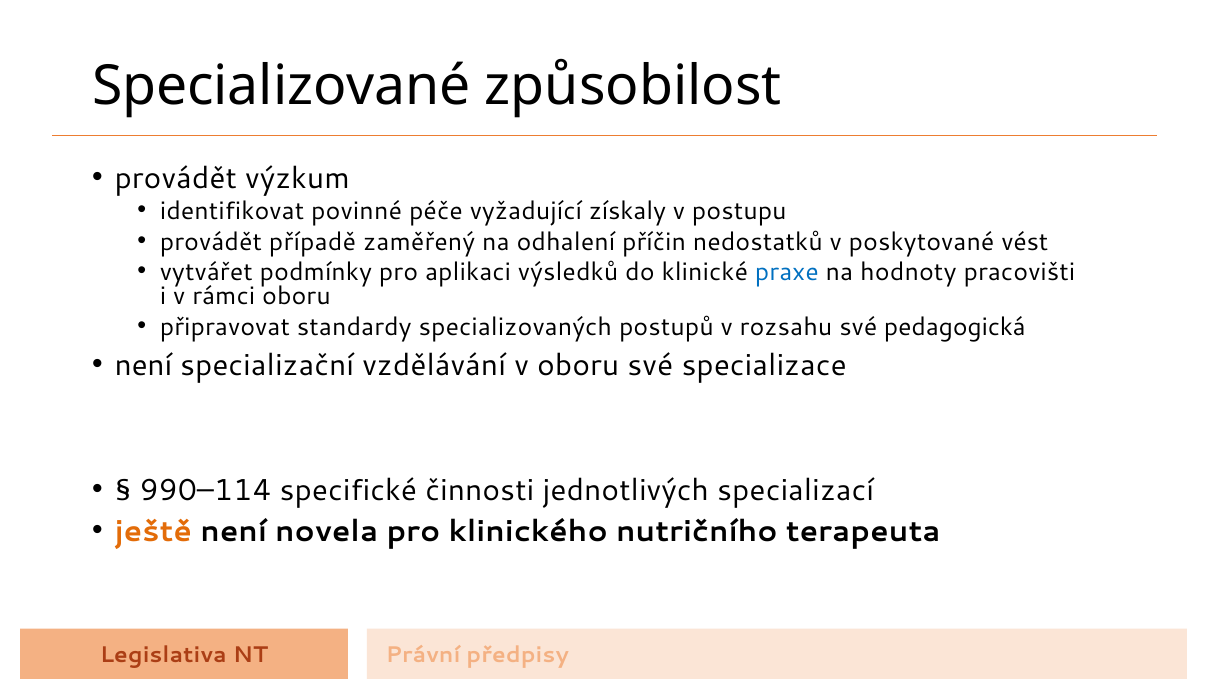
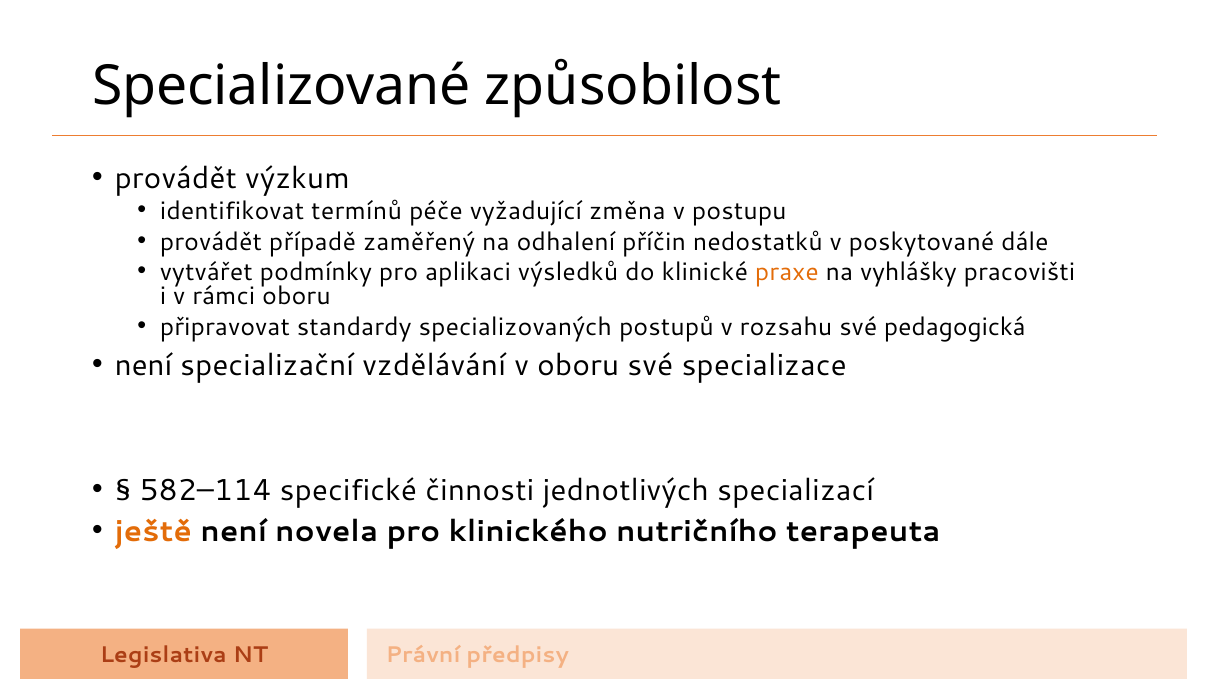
povinné: povinné -> termínů (357, 211)
získaly: získaly -> změna (627, 211)
vést: vést -> dále (1025, 242)
praxe colour: blue -> orange (787, 272)
hodnoty: hodnoty -> vyhlášky (909, 272)
990–114: 990–114 -> 582–114 (205, 490)
